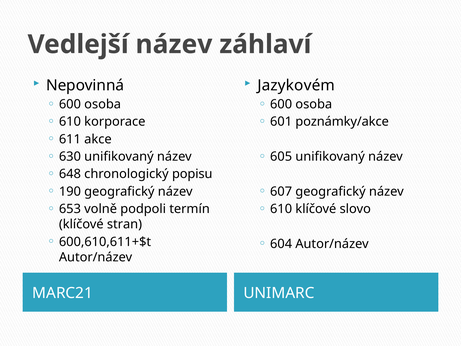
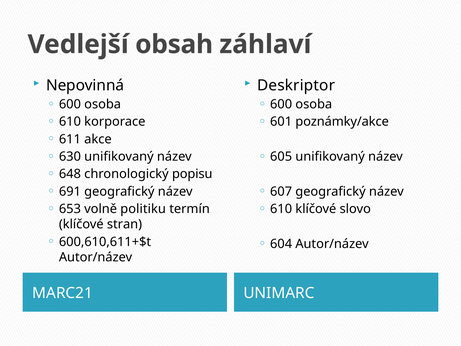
Vedlejší název: název -> obsah (174, 44)
Jazykovém: Jazykovém -> Deskriptor (296, 85)
190: 190 -> 691 (70, 191)
podpoli: podpoli -> politiku (143, 209)
